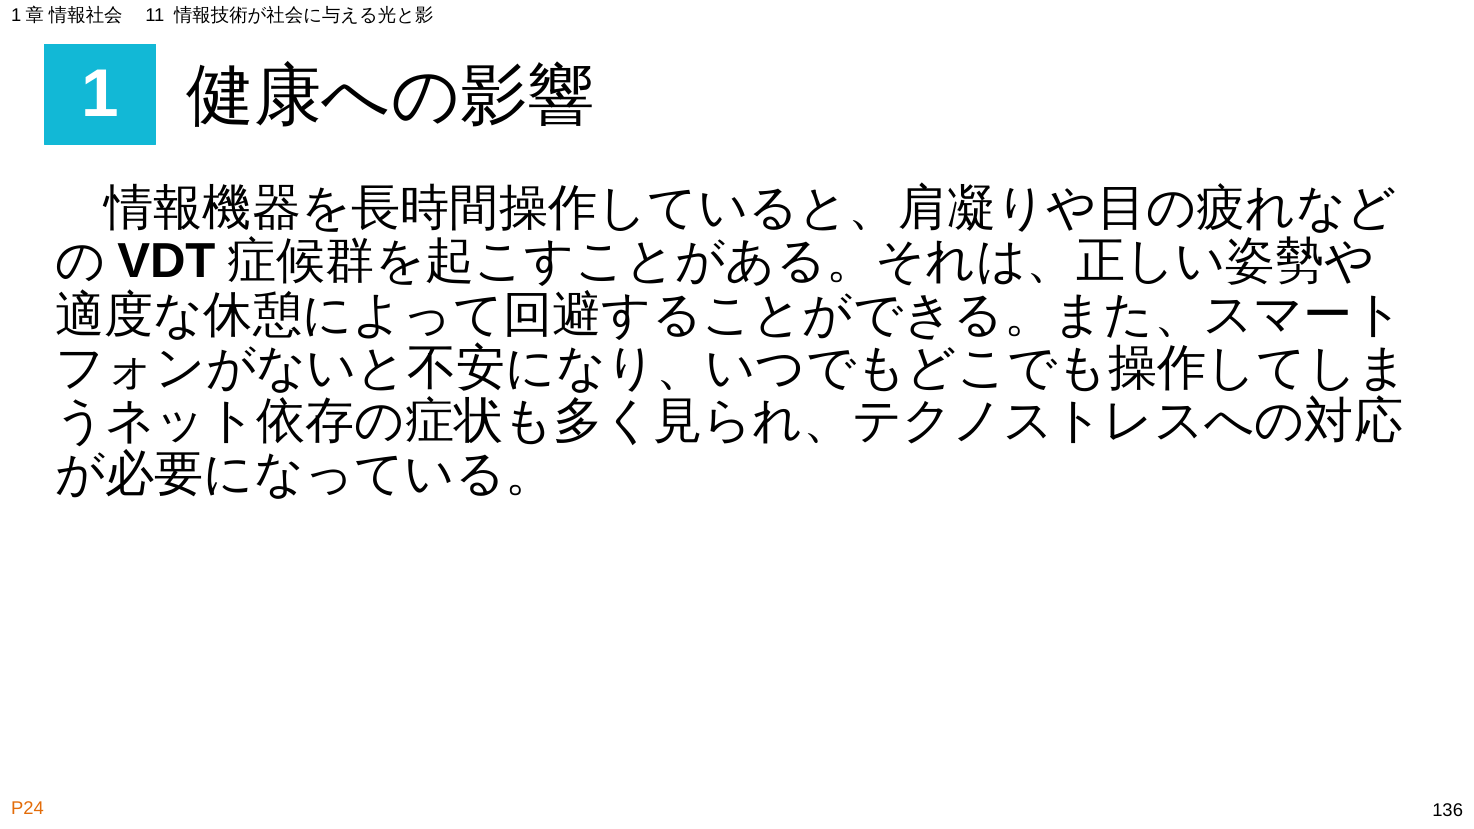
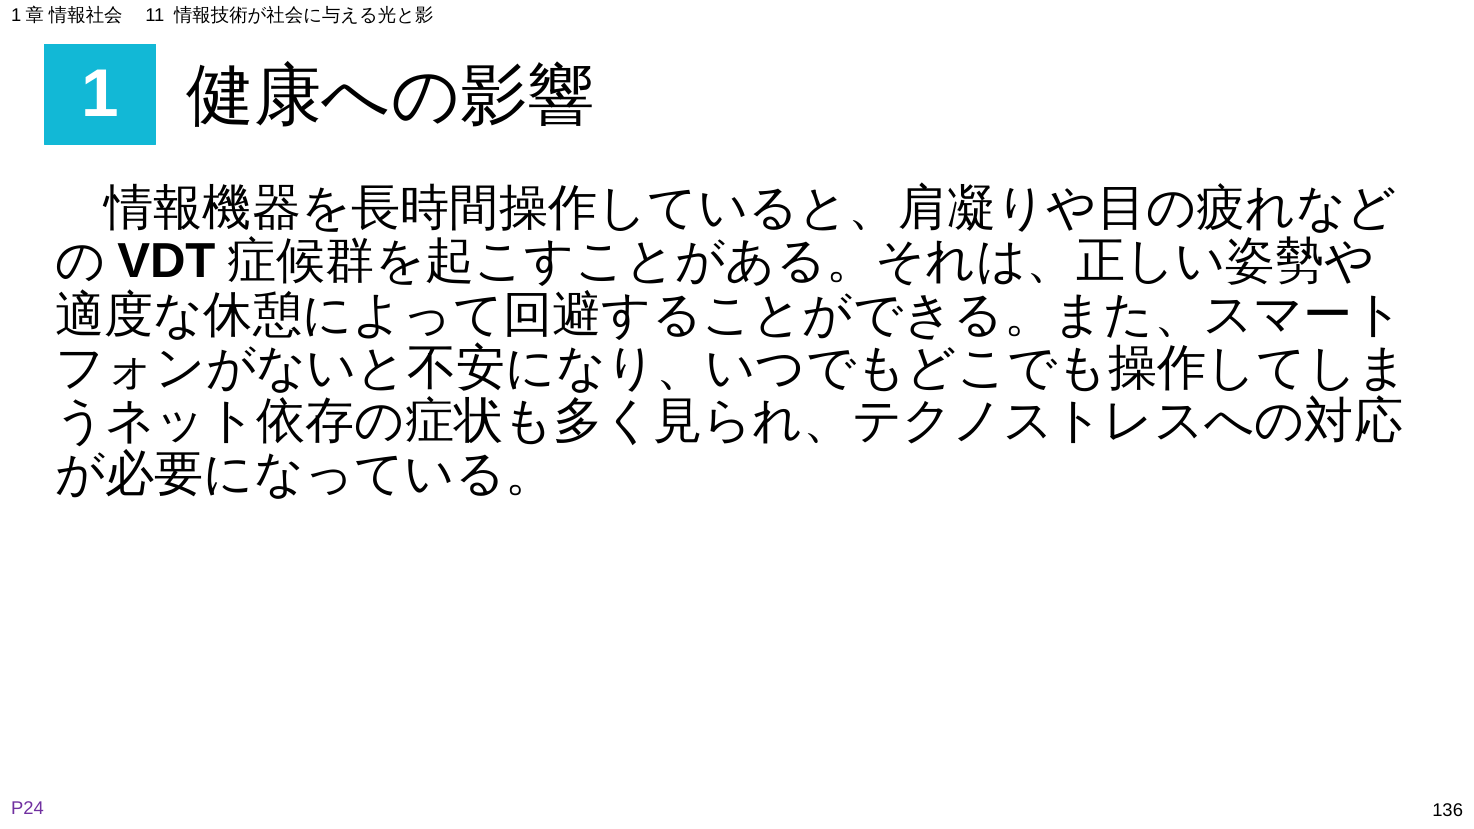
P24 colour: orange -> purple (27, 809)
